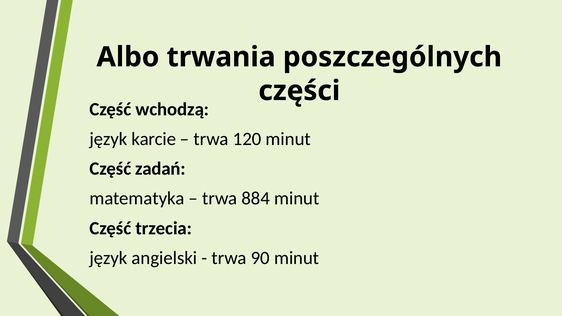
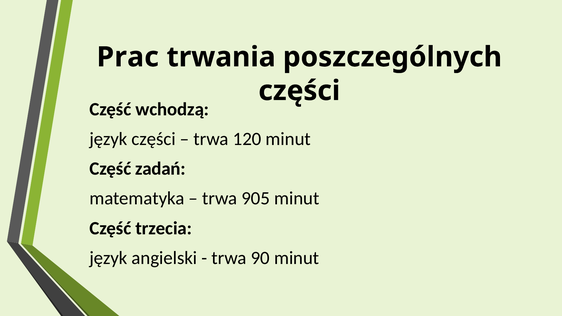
Albo: Albo -> Prac (128, 57)
język karcie: karcie -> części (154, 139)
884: 884 -> 905 (256, 198)
